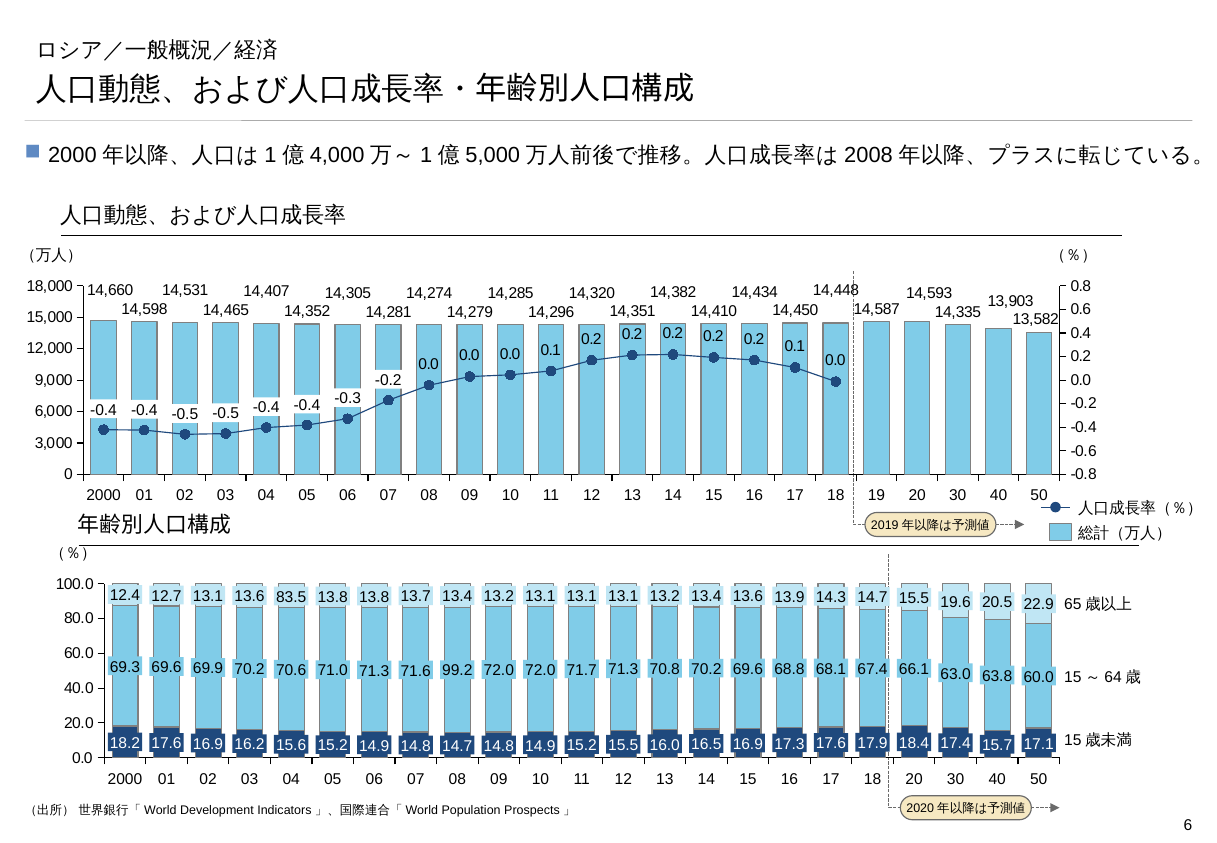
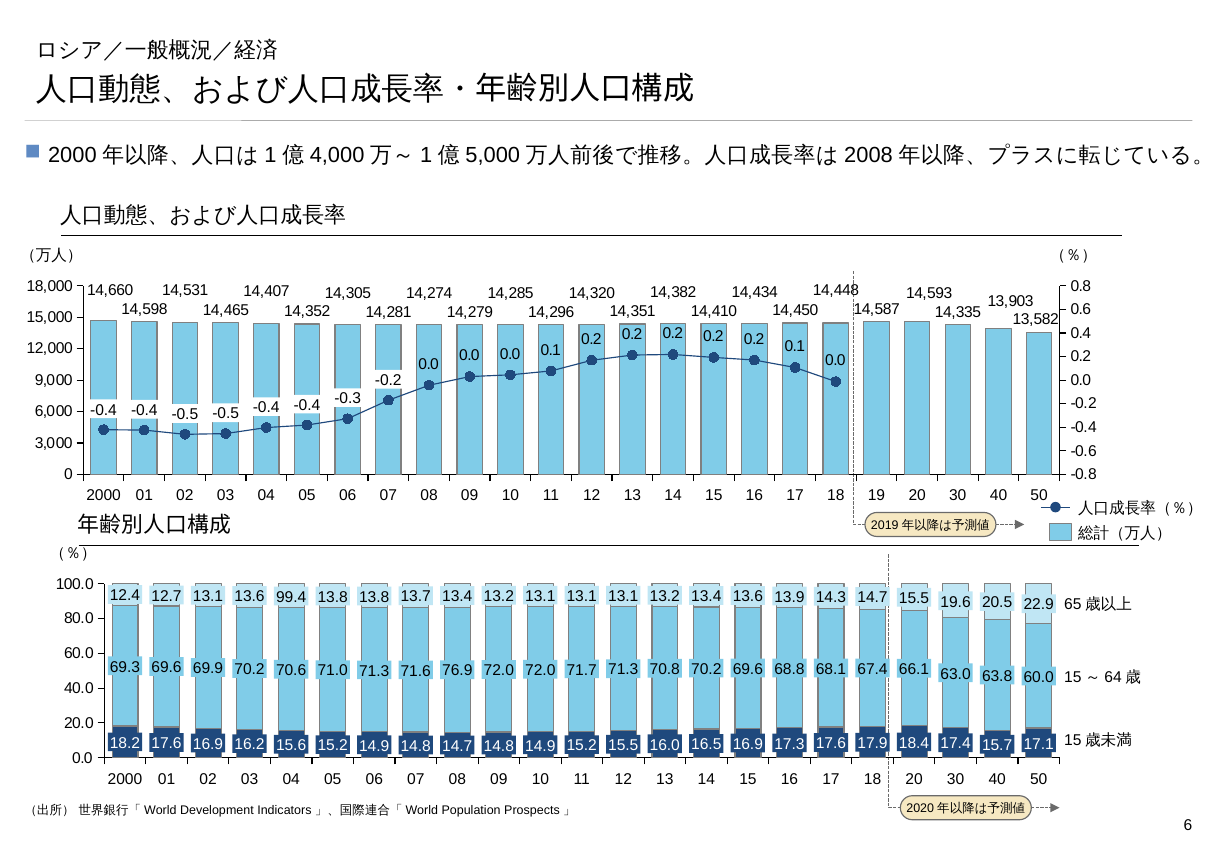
83.5: 83.5 -> 99.4 (291, 597)
99.2: 99.2 -> 76.9 (457, 670)
